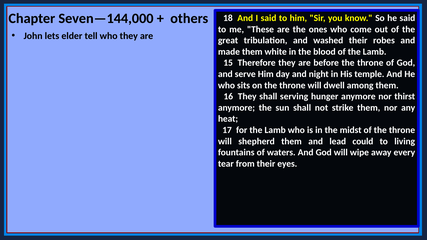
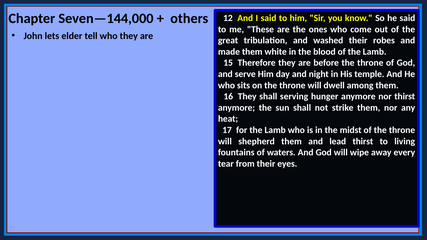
18: 18 -> 12 (228, 18)
lead could: could -> thirst (363, 141)
